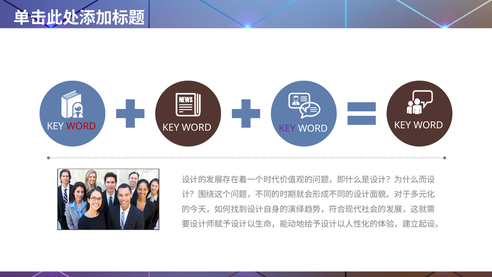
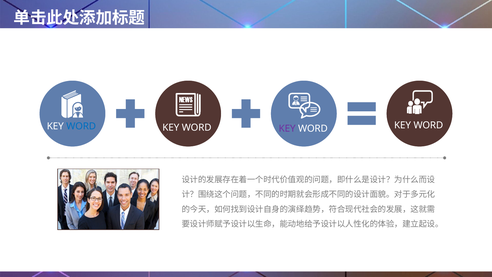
WORD colour: red -> blue (81, 126)
